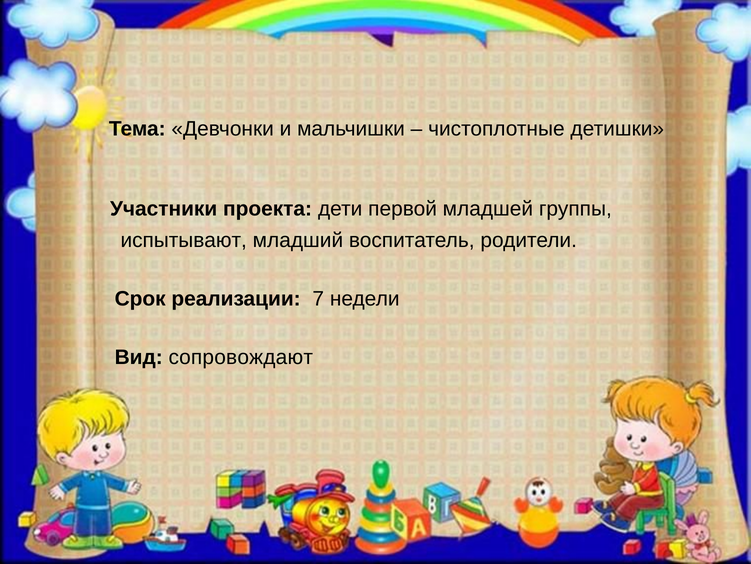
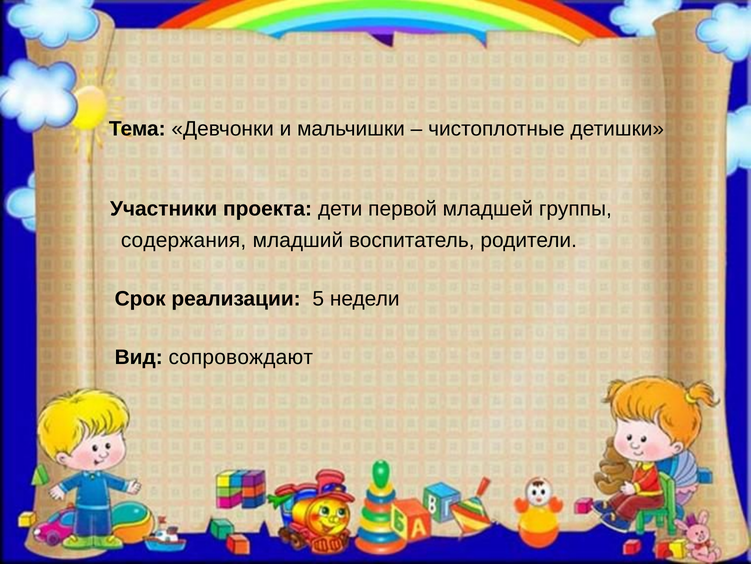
испытывают: испытывают -> содержания (184, 240)
7: 7 -> 5 (318, 299)
